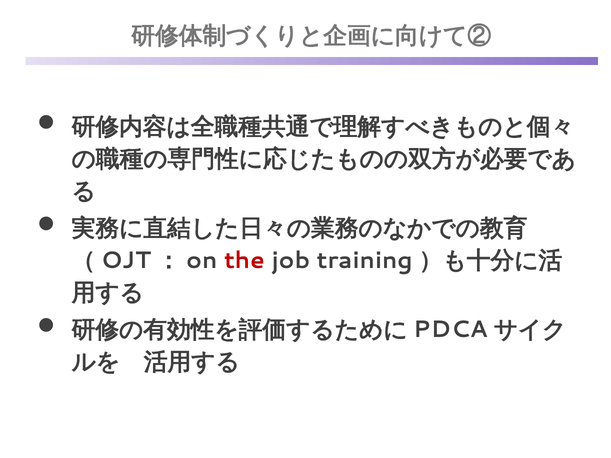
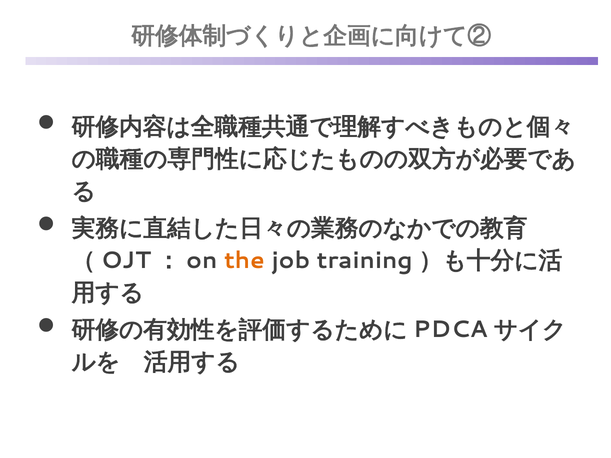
the colour: red -> orange (245, 260)
